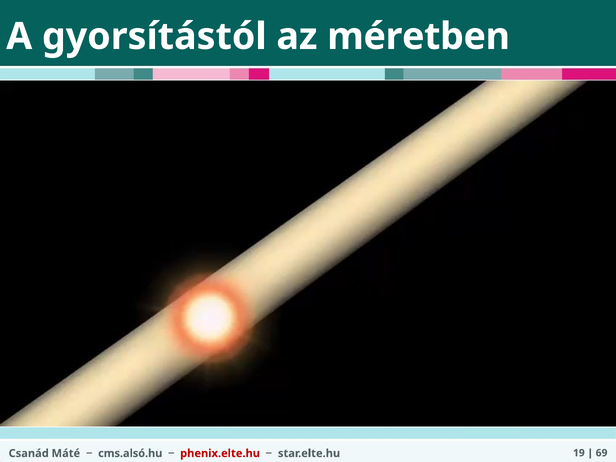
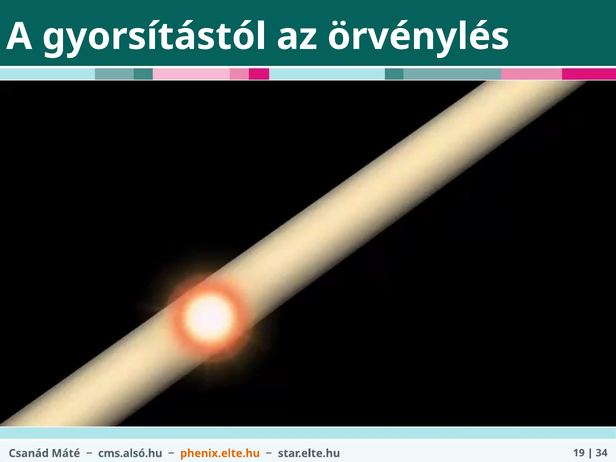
méretben: méretben -> örvénylés (418, 37)
69: 69 -> 34 (602, 453)
phenix.elte.hu colour: red -> orange (220, 453)
